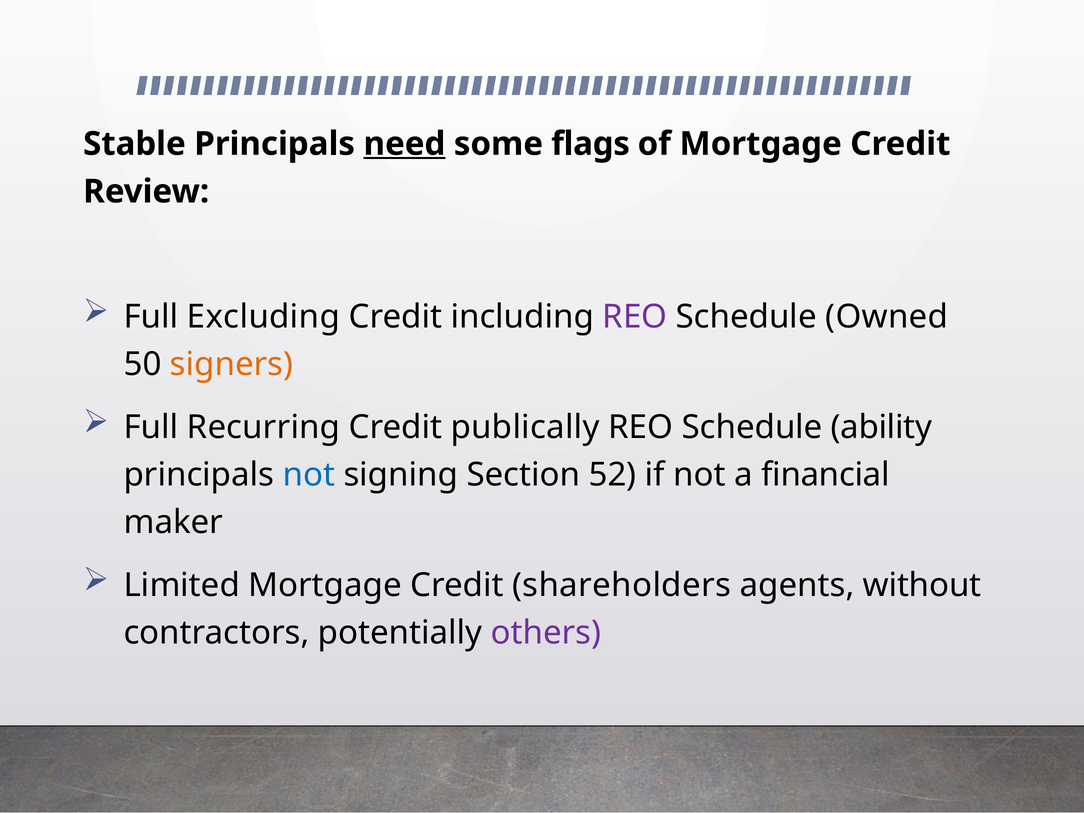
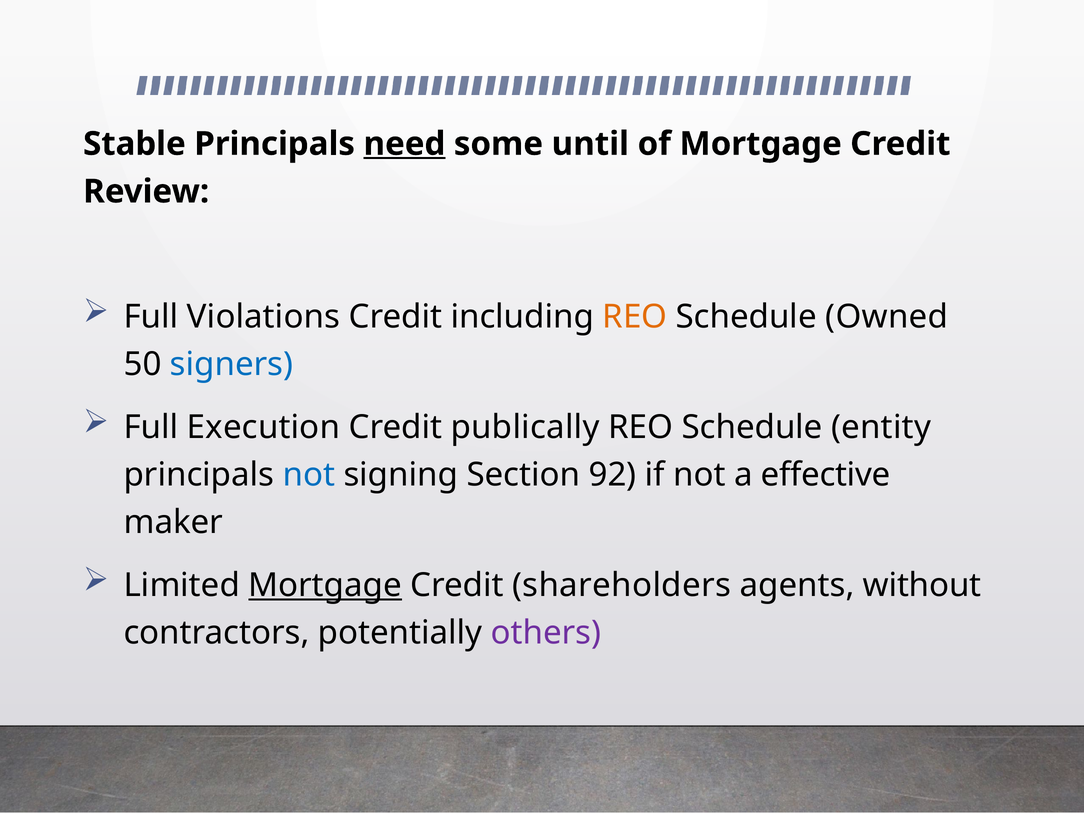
flags: flags -> until (590, 144)
Excluding: Excluding -> Violations (264, 317)
REO colour: purple -> orange (635, 317)
signers colour: orange -> blue (232, 365)
Recurring: Recurring -> Execution (264, 427)
ability: ability -> entity (881, 427)
52: 52 -> 92 (612, 475)
financial: financial -> effective (826, 475)
Mortgage underline: none -> present (325, 585)
